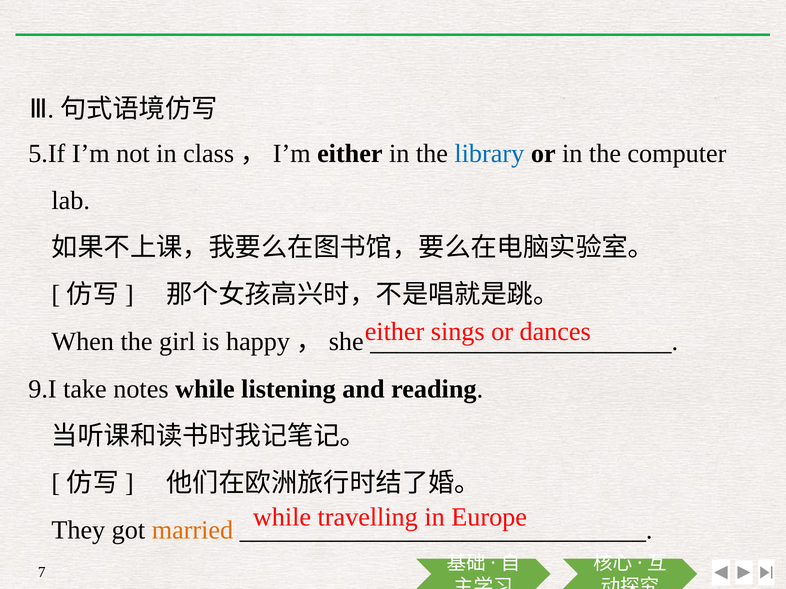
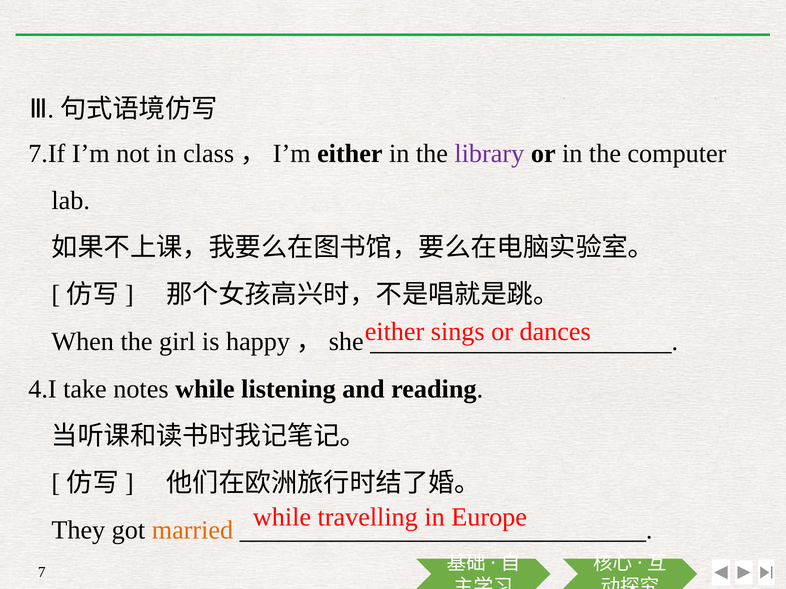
5.If: 5.If -> 7.If (47, 154)
library colour: blue -> purple (489, 154)
9.I: 9.I -> 4.I (42, 389)
